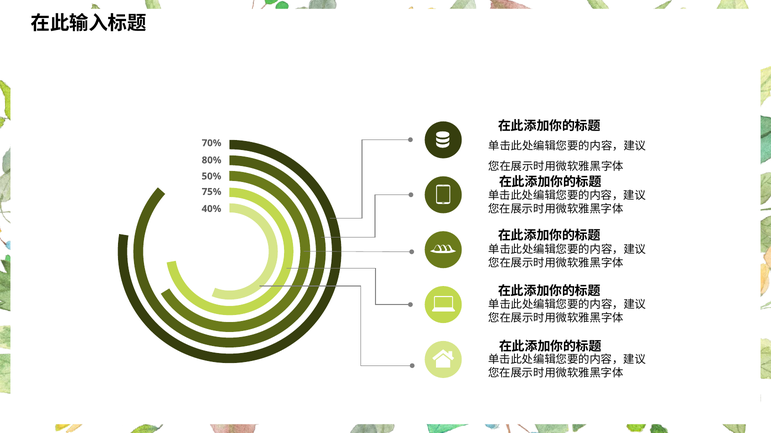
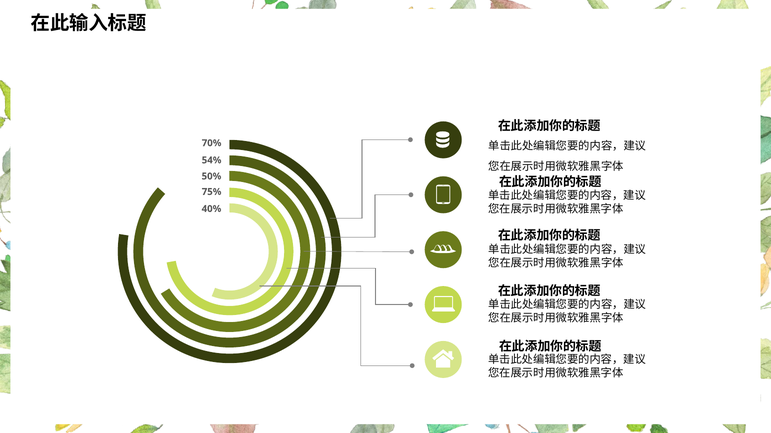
80%: 80% -> 54% (212, 160)
